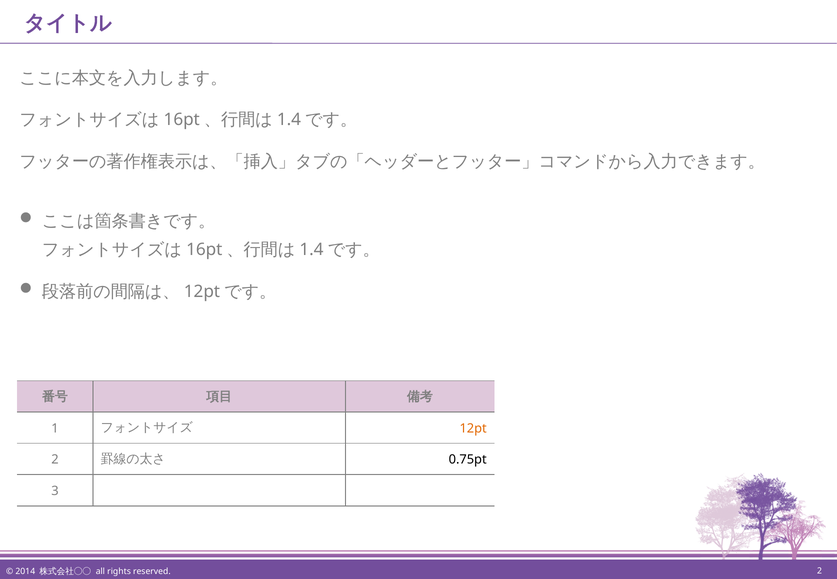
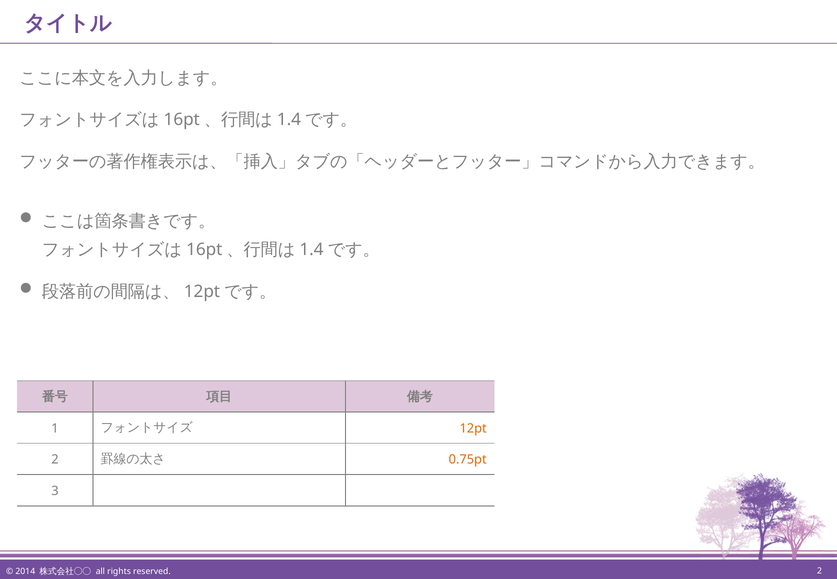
0.75pt colour: black -> orange (468, 460)
